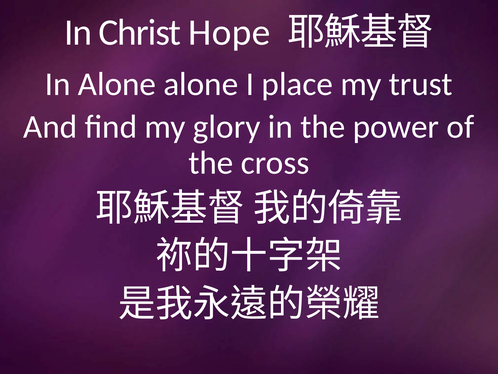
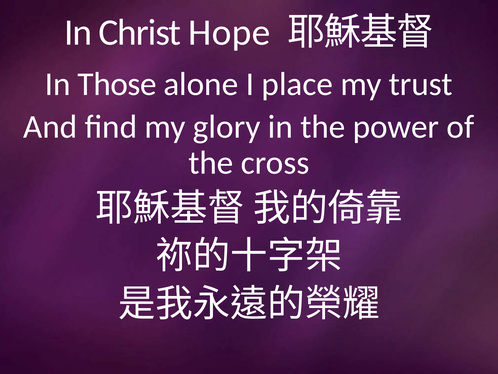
In Alone: Alone -> Those (117, 84)
